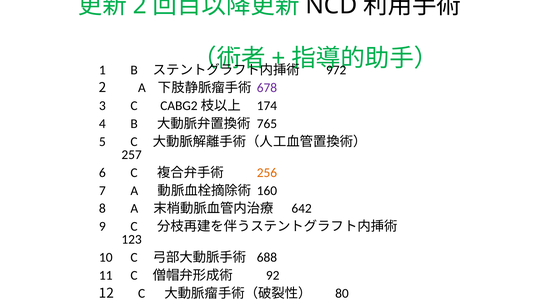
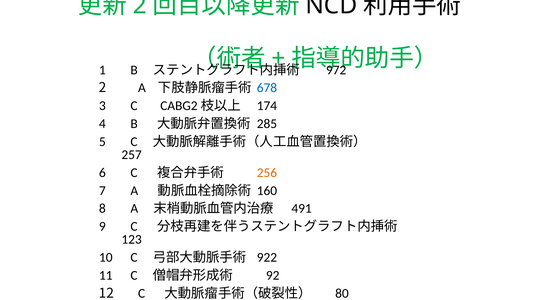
678 colour: purple -> blue (267, 88)
765: 765 -> 285 (267, 124)
642: 642 -> 491 (302, 209)
688: 688 -> 922 (267, 258)
